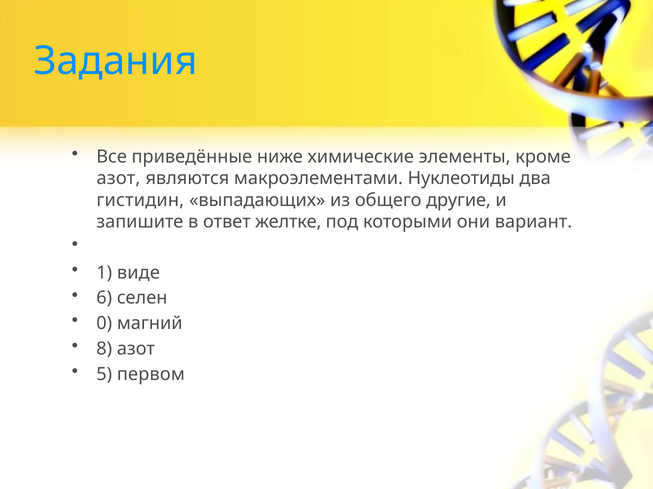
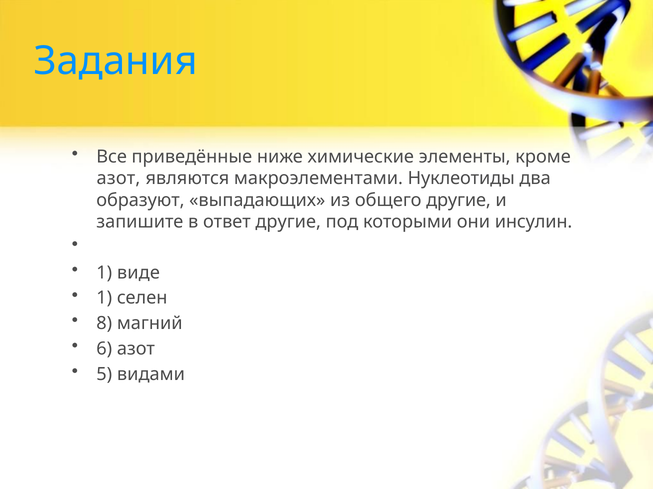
гистидин: гистидин -> образуют (140, 200)
ответ желтке: желтке -> другие (288, 222)
вариант: вариант -> инсулин (534, 222)
6: 6 -> 1 (104, 298)
0: 0 -> 8 (104, 324)
8: 8 -> 6 (104, 349)
первом: первом -> видами (151, 375)
